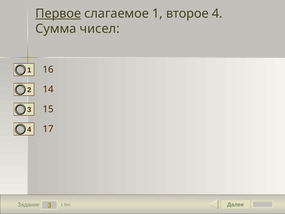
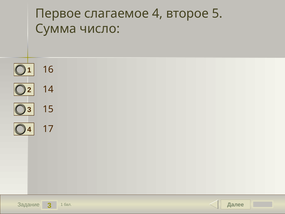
Первое underline: present -> none (58, 14)
слагаемое 1: 1 -> 4 (157, 14)
второе 4: 4 -> 5 (217, 14)
чисел: чисел -> число (100, 29)
